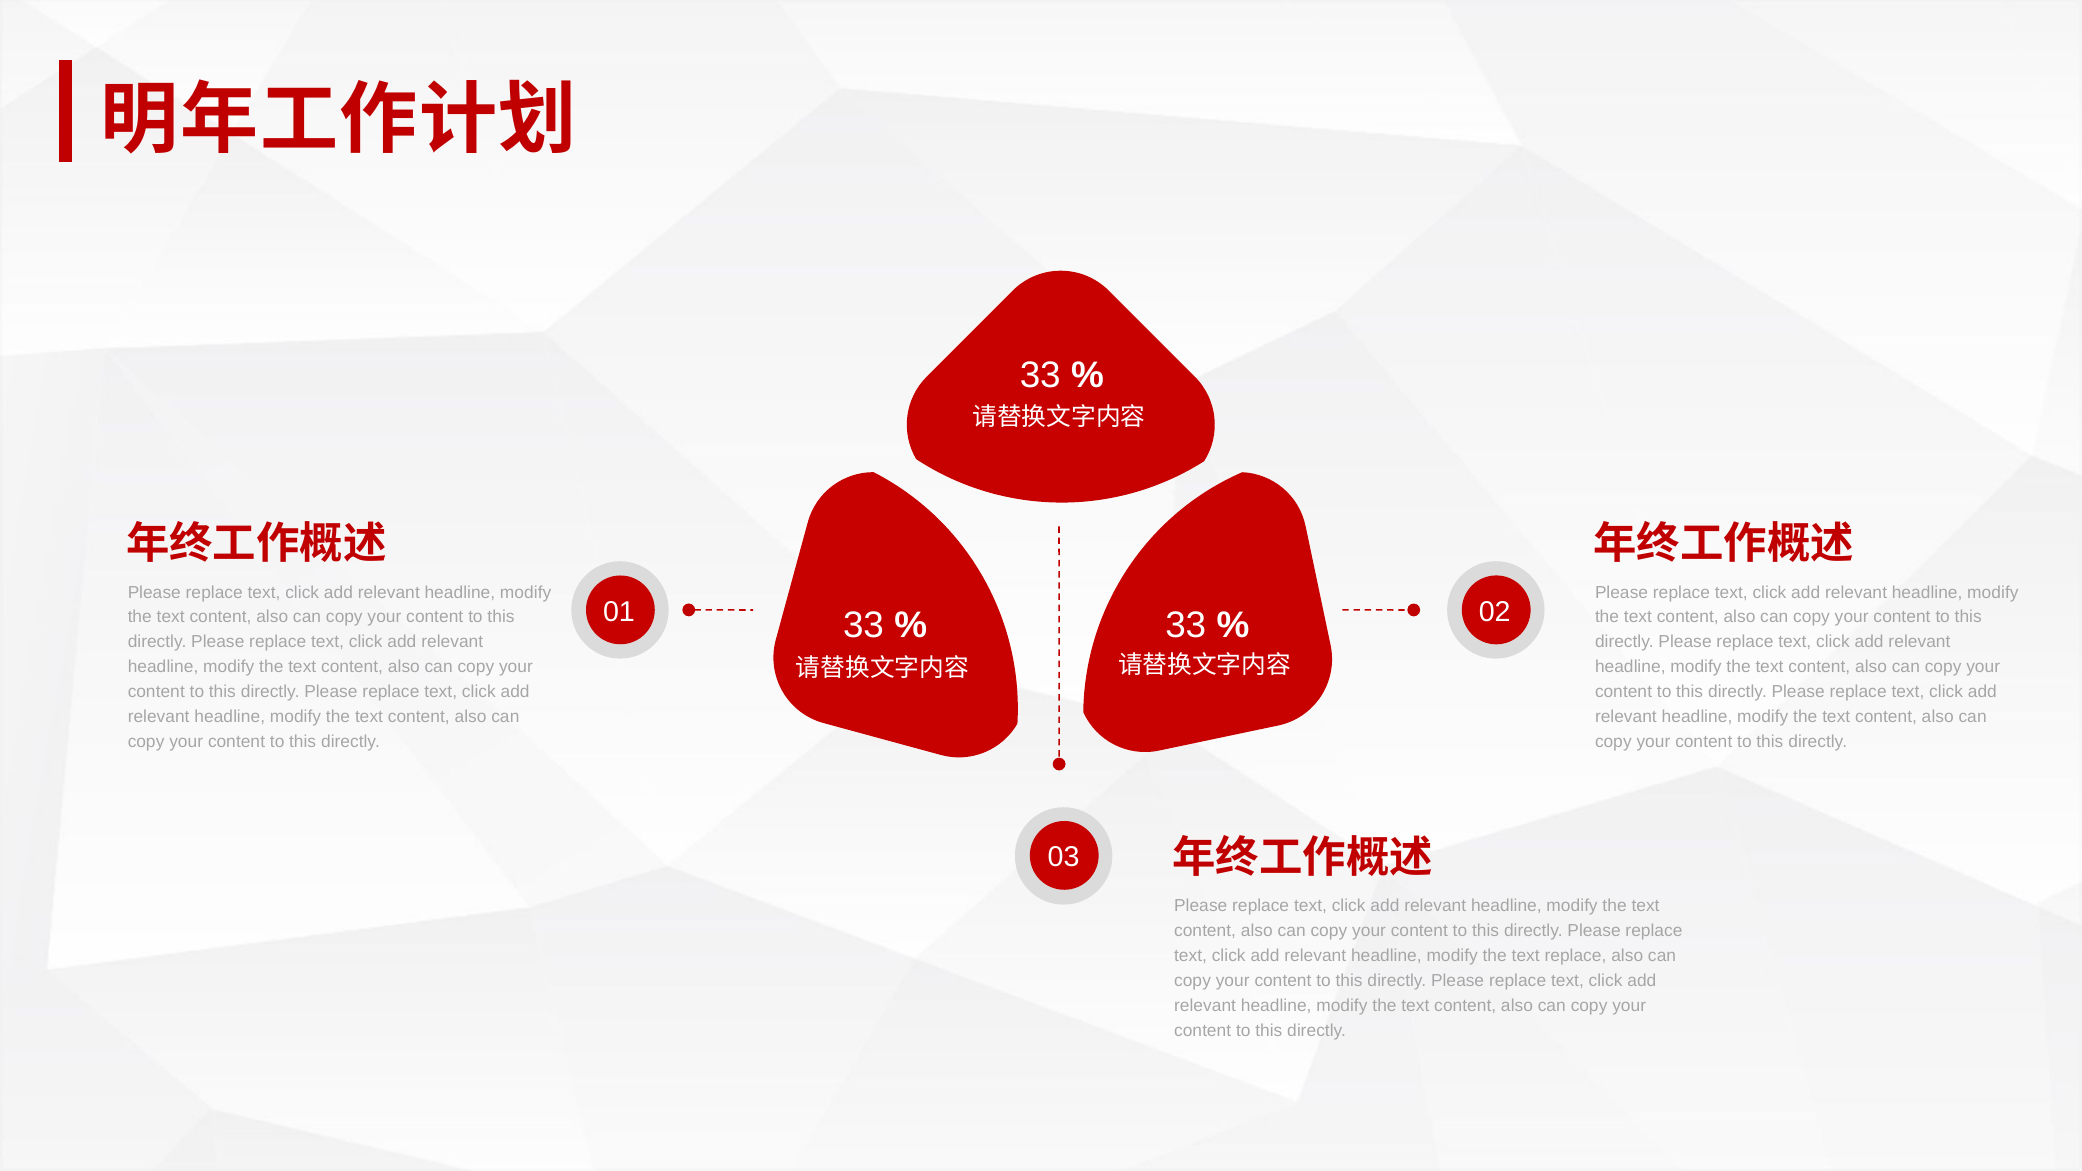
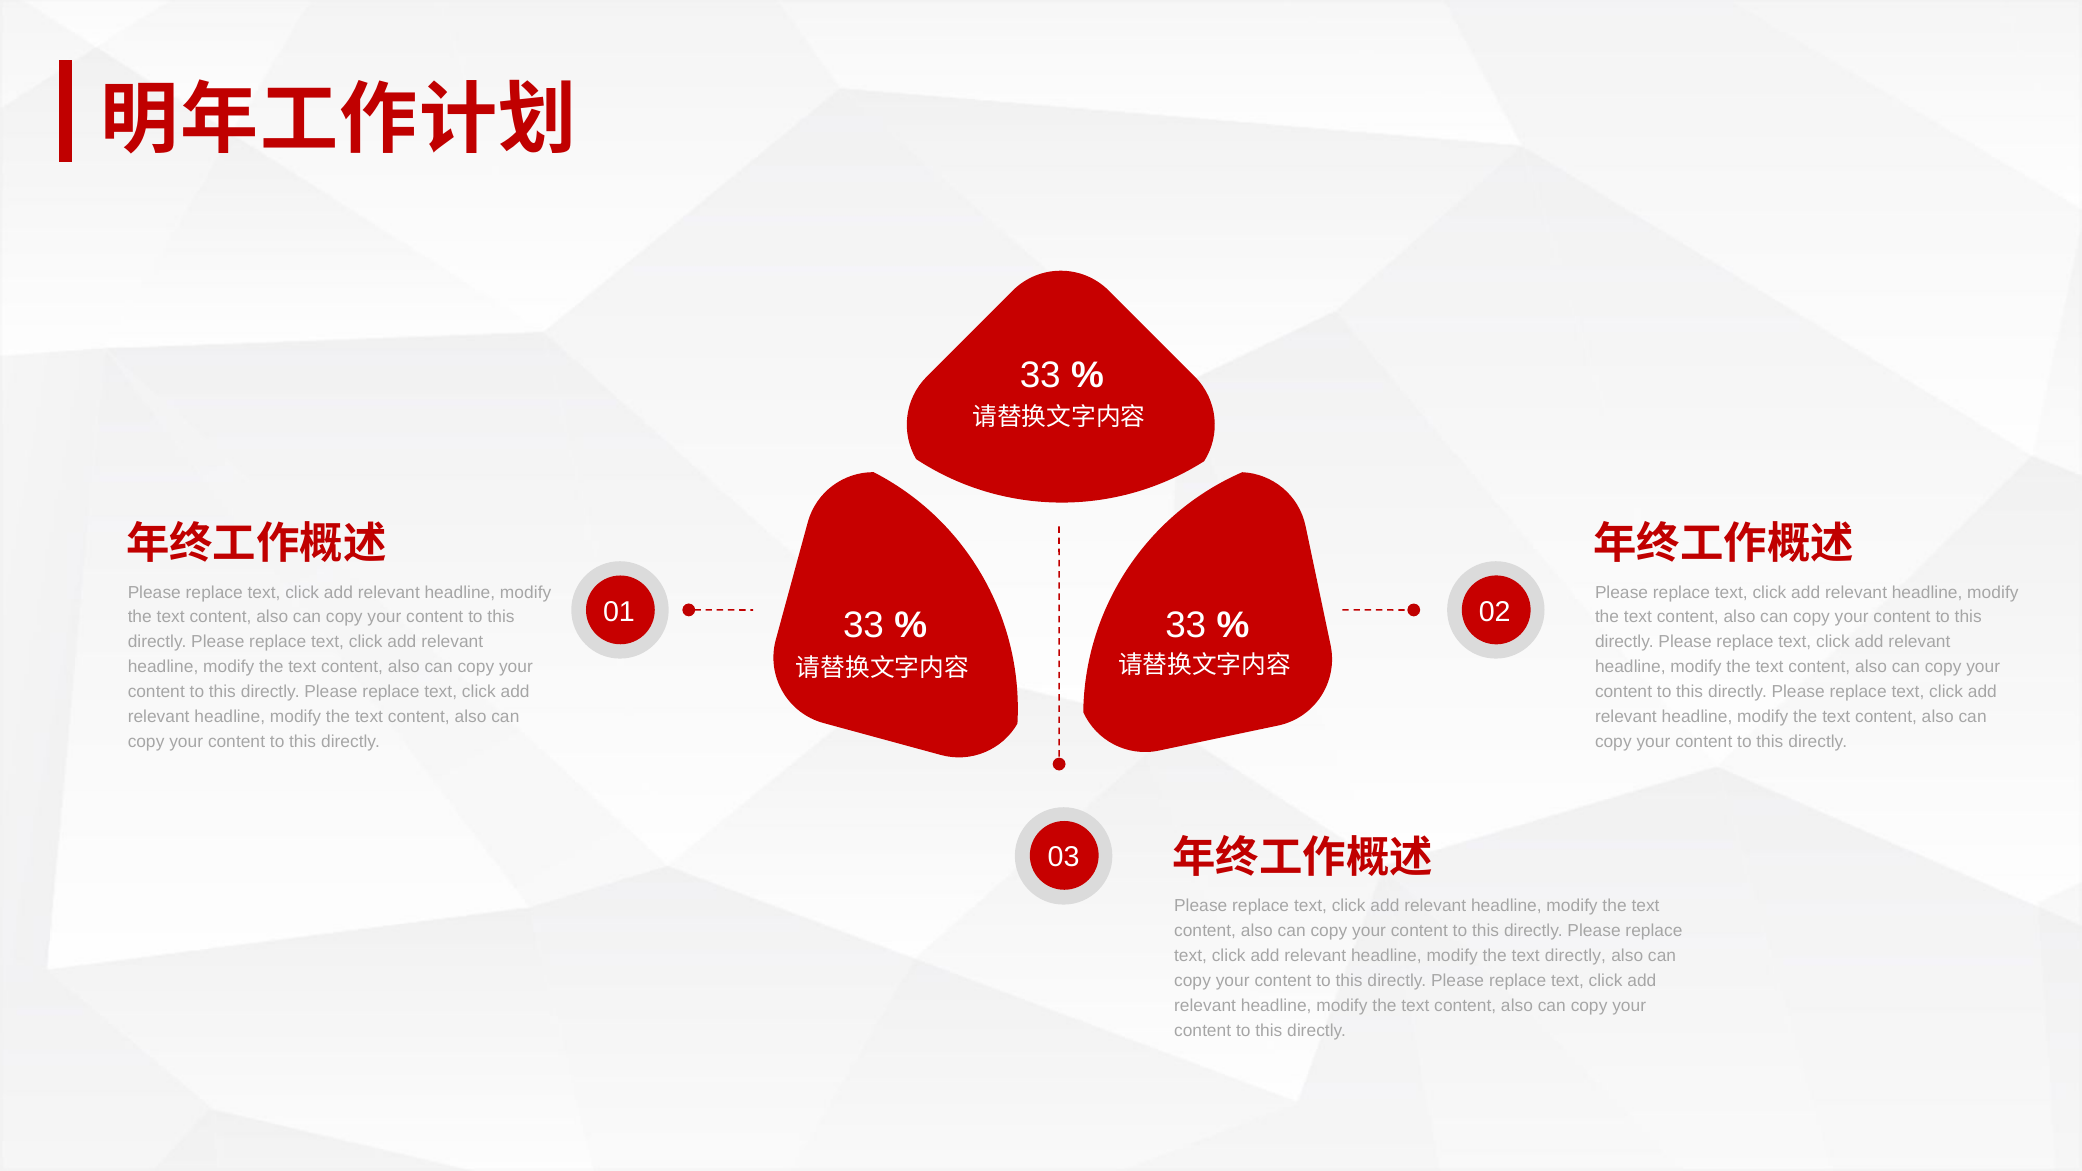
text replace: replace -> directly (1575, 956)
